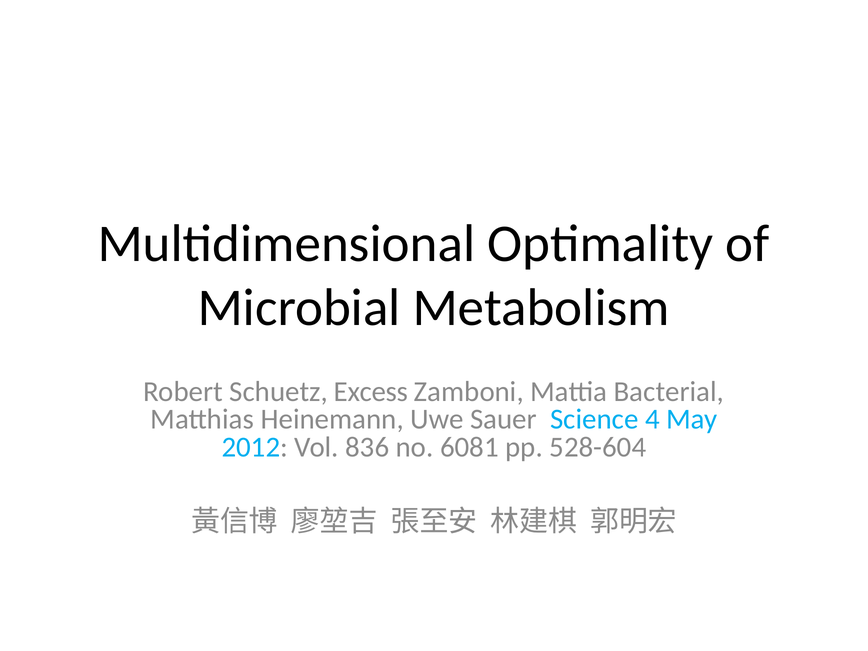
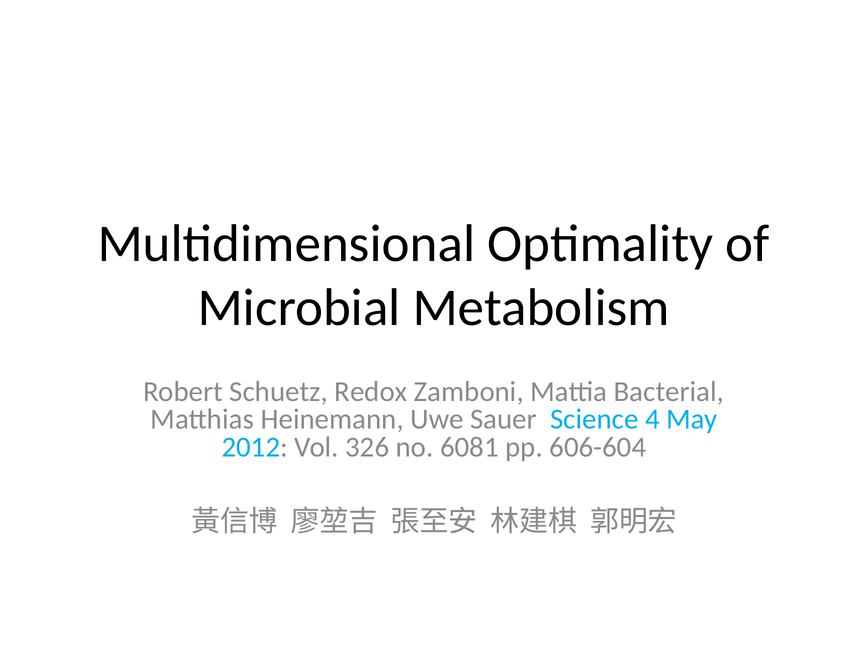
Excess: Excess -> Redox (371, 391)
836: 836 -> 326 (367, 447)
528-604: 528-604 -> 606-604 (598, 447)
